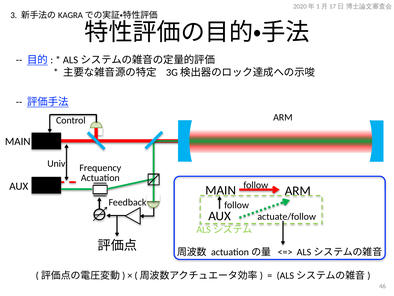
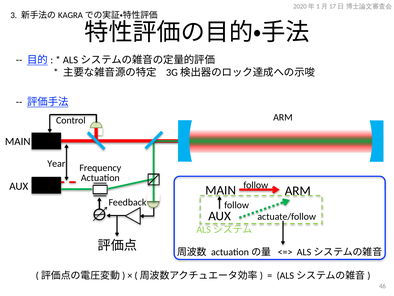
Univ: Univ -> Year (56, 163)
